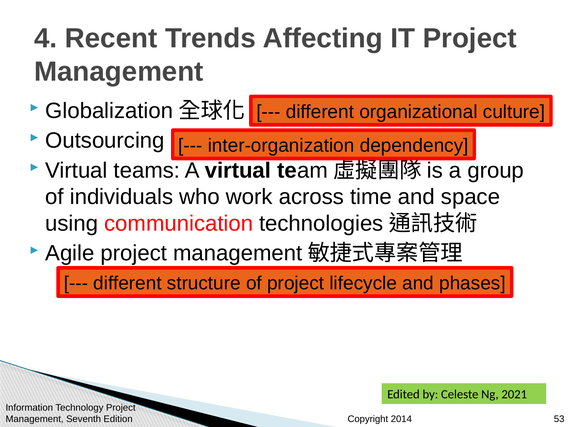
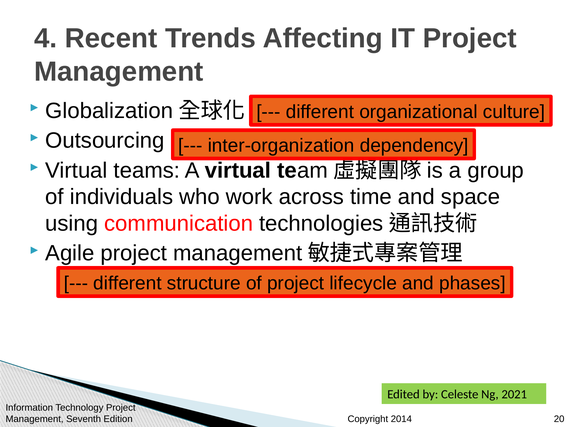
53: 53 -> 20 (559, 420)
